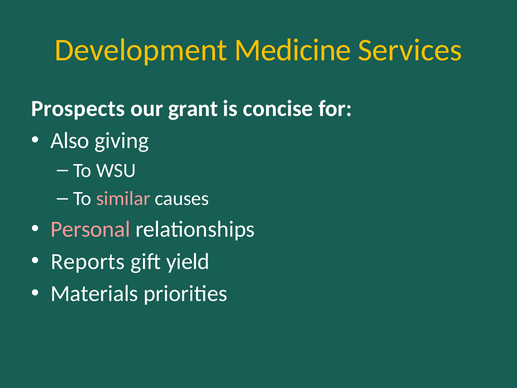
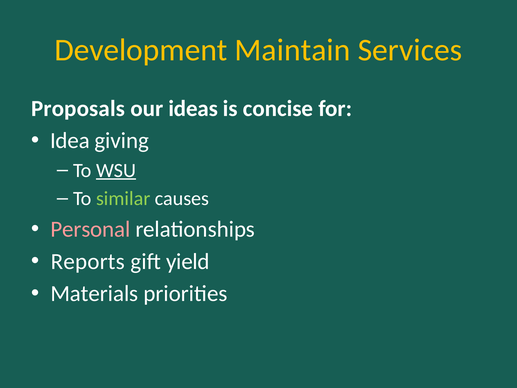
Medicine: Medicine -> Maintain (293, 50)
Prospects: Prospects -> Proposals (78, 108)
grant: grant -> ideas (193, 108)
Also: Also -> Idea (70, 141)
WSU underline: none -> present (116, 170)
similar colour: pink -> light green (123, 198)
